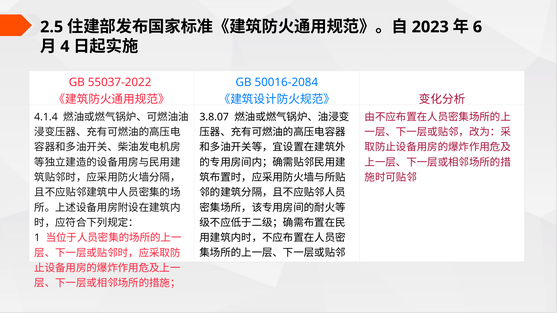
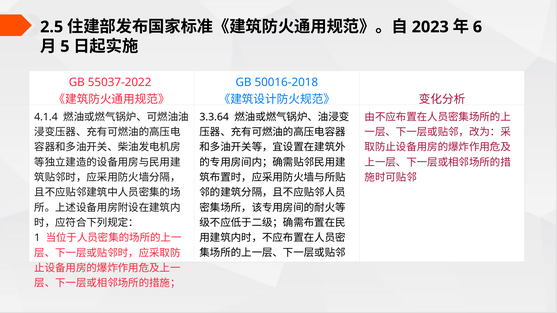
4: 4 -> 5 (65, 46)
50016-2084: 50016-2084 -> 50016-2018 (286, 83)
3.8.07: 3.8.07 -> 3.3.64 (214, 117)
